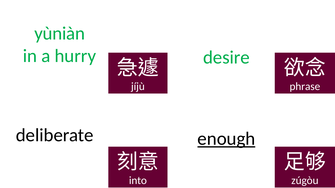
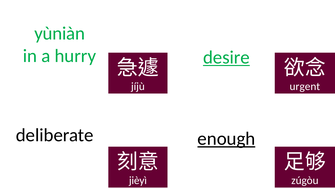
desire underline: none -> present (226, 57)
phrase: phrase -> urgent (305, 87)
into: into -> jièyì (138, 181)
